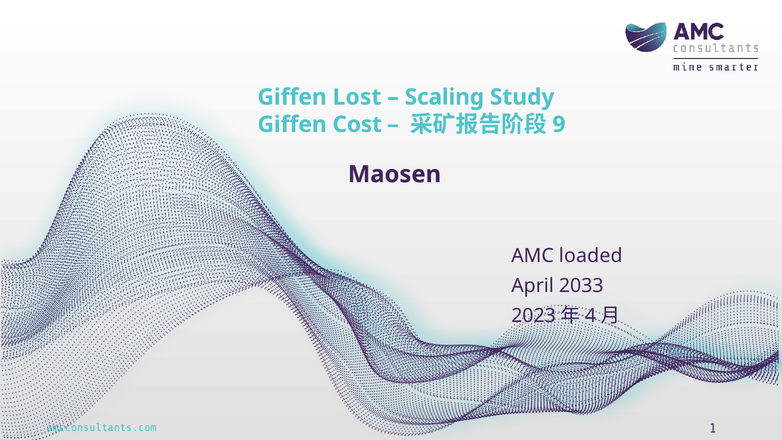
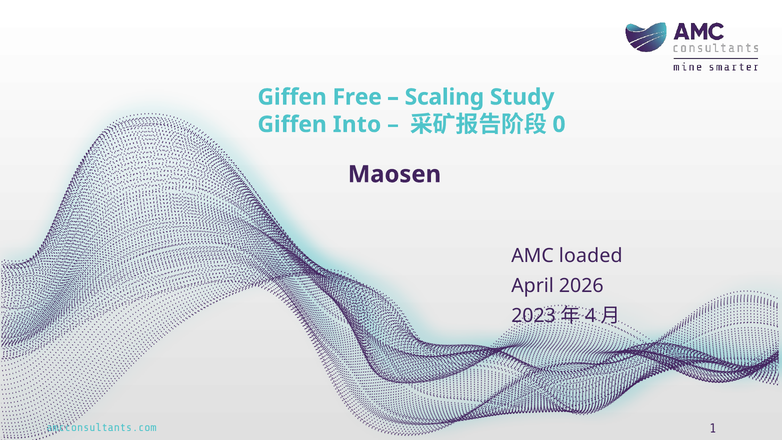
Lost: Lost -> Free (357, 97)
Cost: Cost -> Into (357, 124)
9: 9 -> 0 (559, 124)
2033: 2033 -> 2026 (581, 286)
